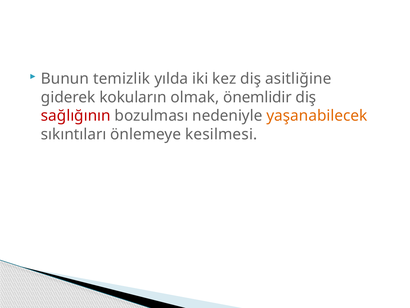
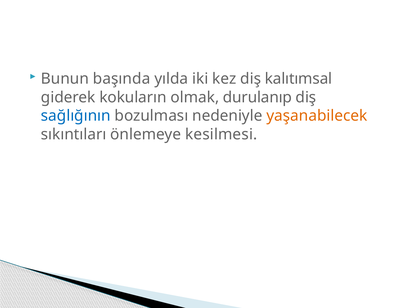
temizlik: temizlik -> başında (122, 79)
asitliğine: asitliğine -> kalıtımsal (299, 79)
önemlidir: önemlidir -> durulanıp (257, 97)
sağlığının colour: red -> blue (76, 116)
